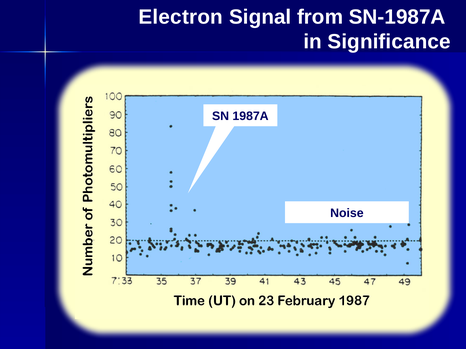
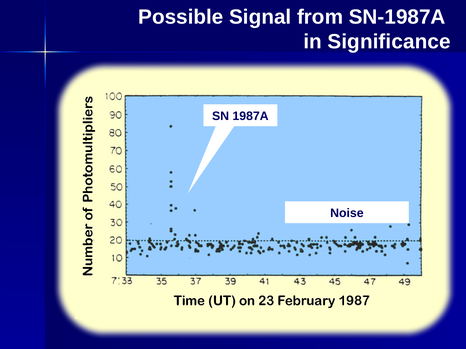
Electron: Electron -> Possible (181, 17)
